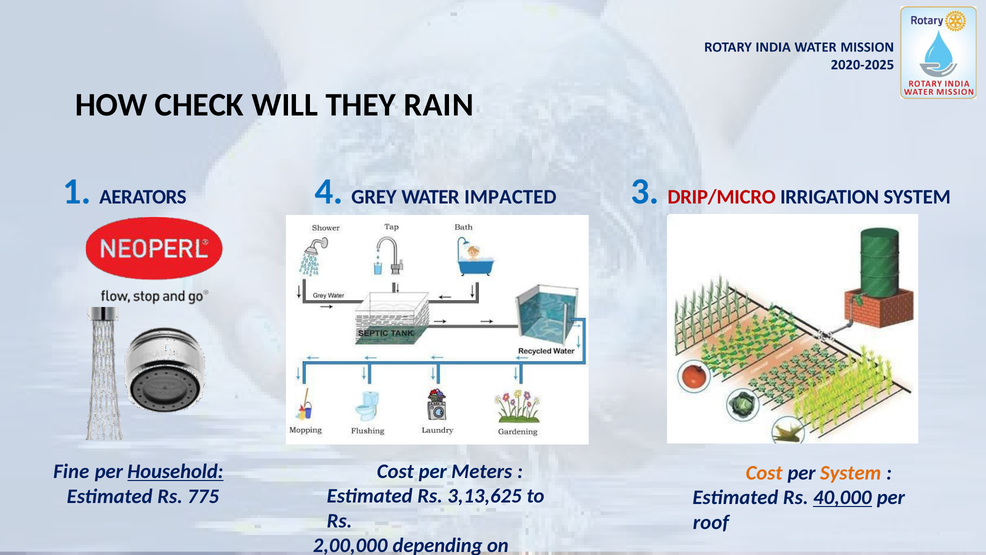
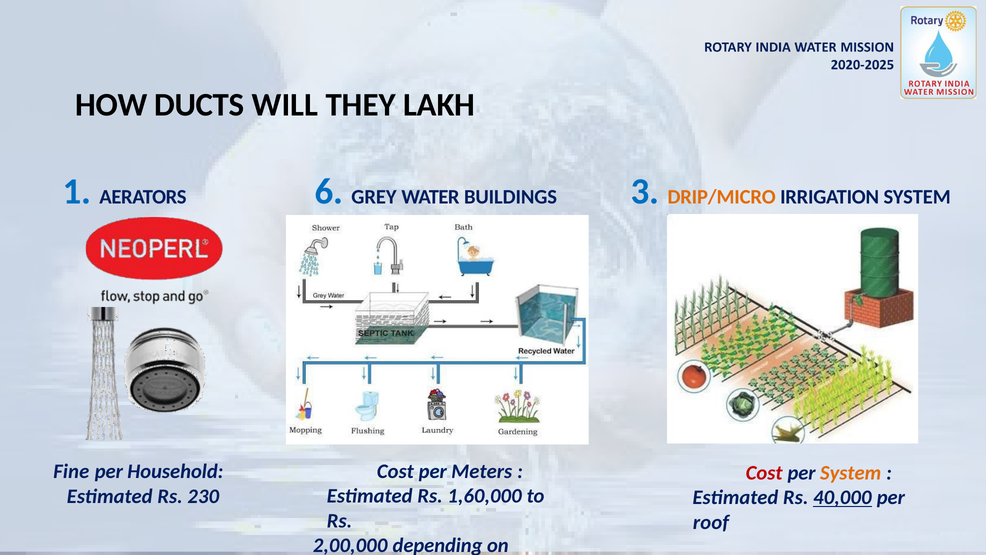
CHECK: CHECK -> DUCTS (199, 105)
RAIN: RAIN -> LAKH (439, 105)
4: 4 -> 6 (329, 191)
IMPACTED: IMPACTED -> BUILDINGS (511, 197)
DRIP/MICRO colour: red -> orange (722, 197)
Household underline: present -> none (175, 471)
Cost colour: orange -> red (764, 473)
3,13,625: 3,13,625 -> 1,60,000 (485, 496)
775: 775 -> 230 (203, 496)
